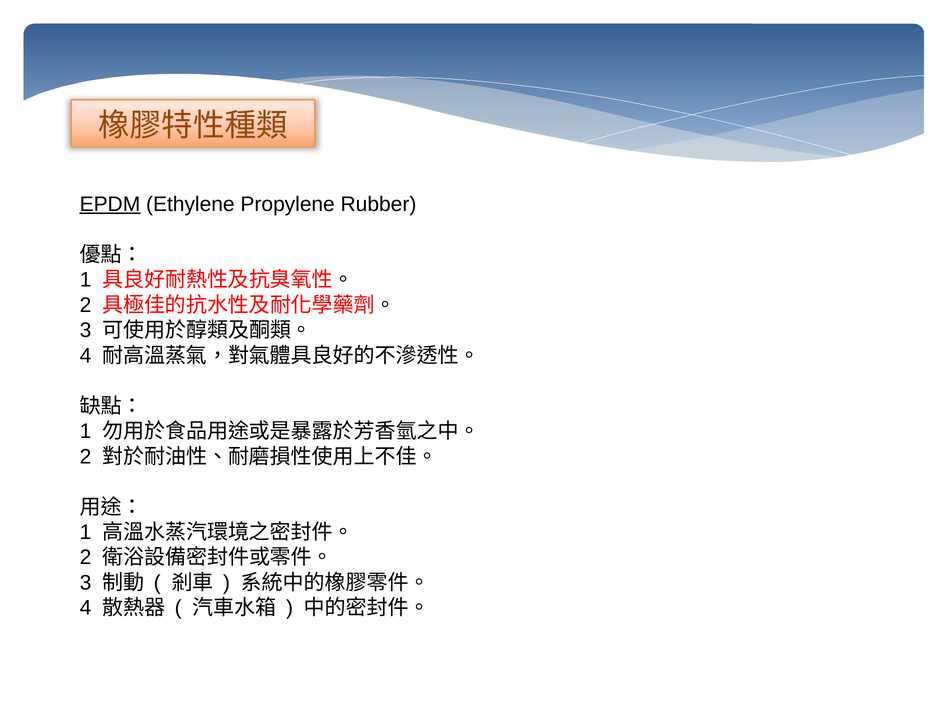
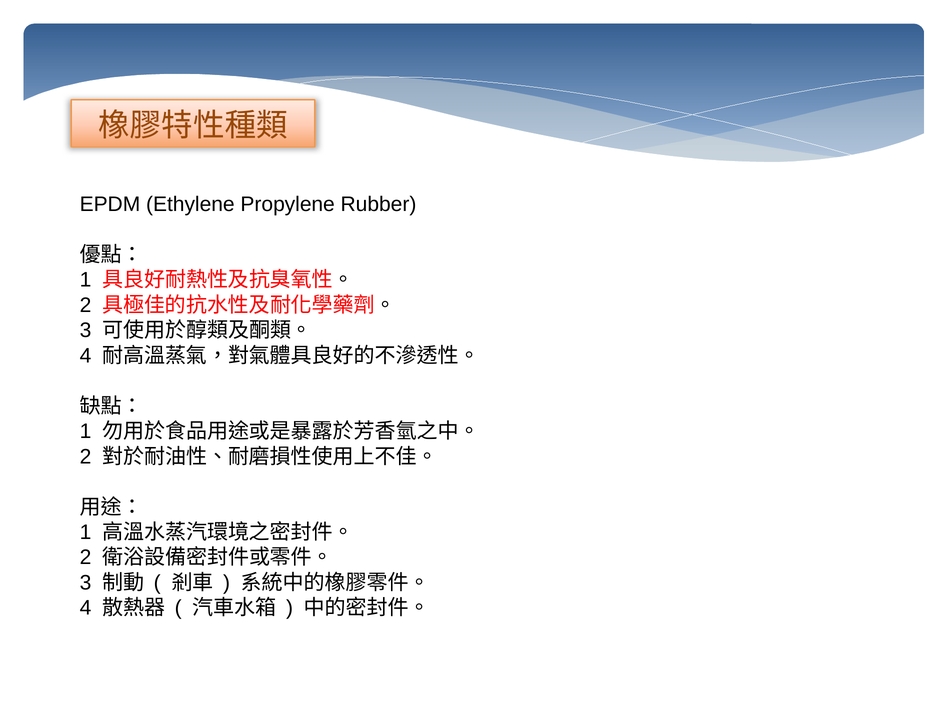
EPDM underline: present -> none (110, 204)
